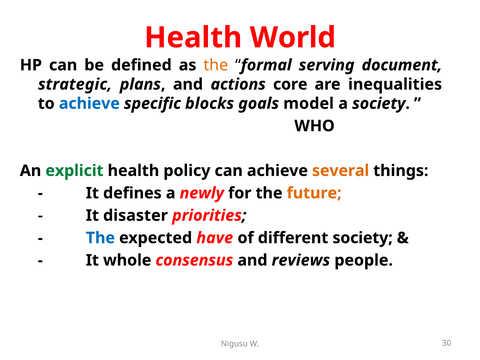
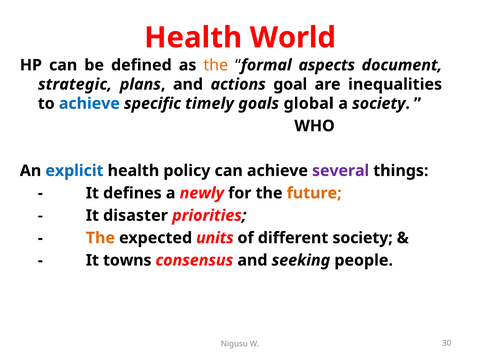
serving: serving -> aspects (327, 65)
core: core -> goal (290, 84)
blocks: blocks -> timely (210, 104)
model: model -> global (309, 104)
explicit colour: green -> blue (74, 171)
several colour: orange -> purple (341, 171)
The colour: blue -> orange (100, 238)
have: have -> units (215, 238)
whole: whole -> towns (127, 260)
reviews: reviews -> seeking (301, 260)
